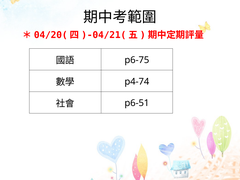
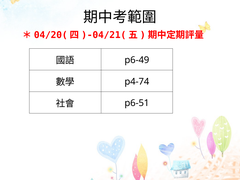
p6-75: p6-75 -> p6-49 (137, 60)
